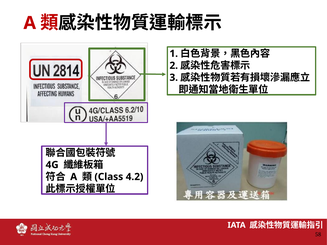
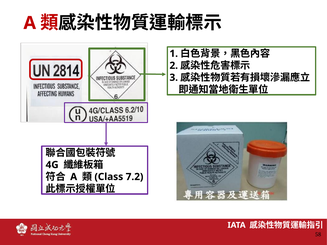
4.2: 4.2 -> 7.2 (135, 177)
